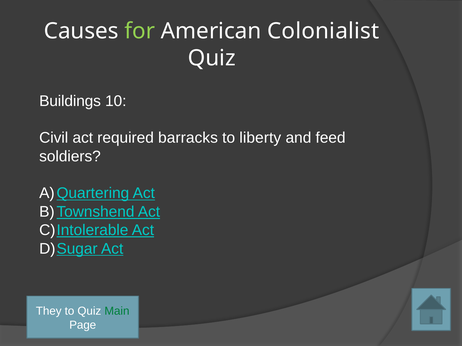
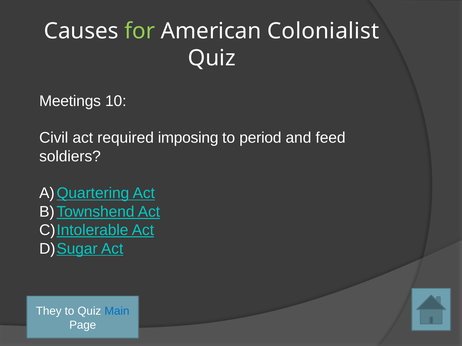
Buildings: Buildings -> Meetings (70, 101)
barracks: barracks -> imposing (188, 138)
liberty: liberty -> period (260, 138)
Main colour: green -> blue (117, 311)
